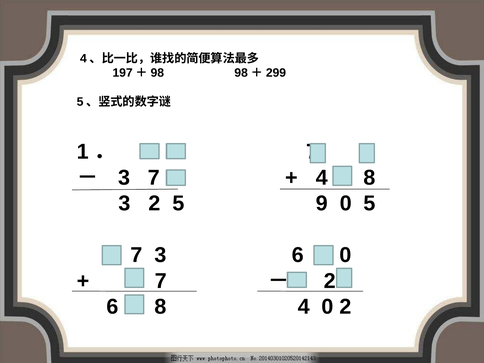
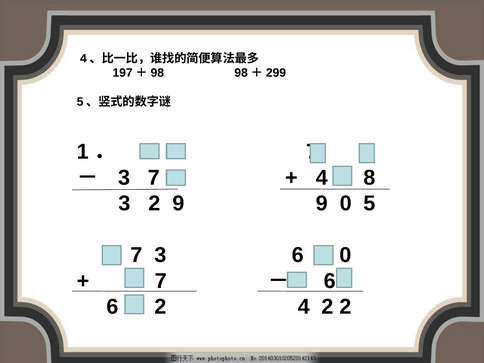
2 5: 5 -> 9 (178, 203)
2: 2 -> 6 (330, 281)
6 8: 8 -> 2 (160, 307)
4 0: 0 -> 2 (328, 307)
